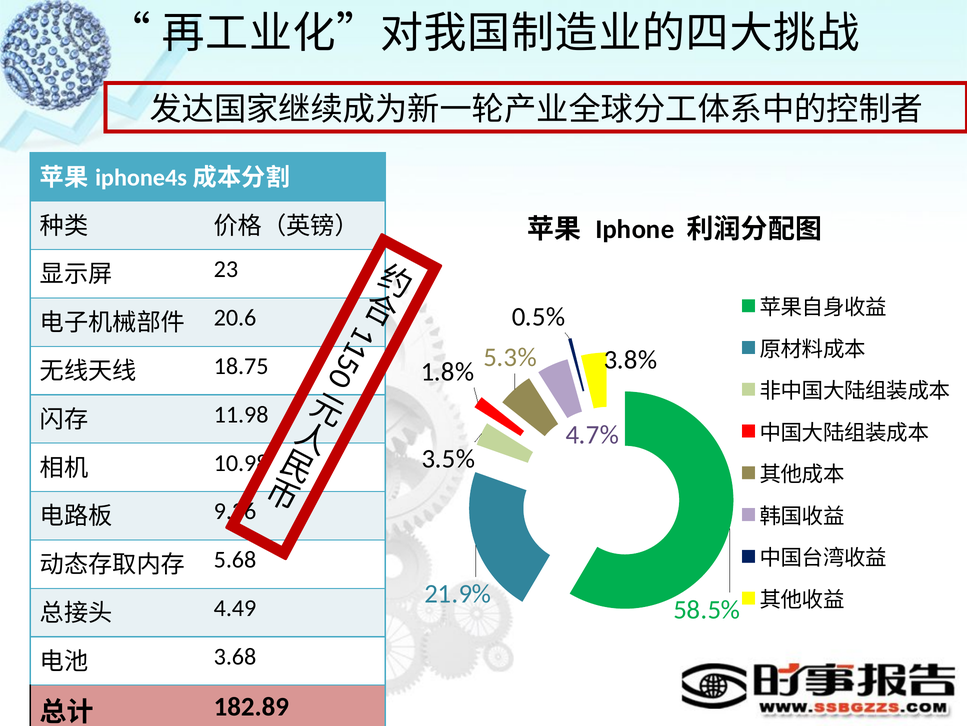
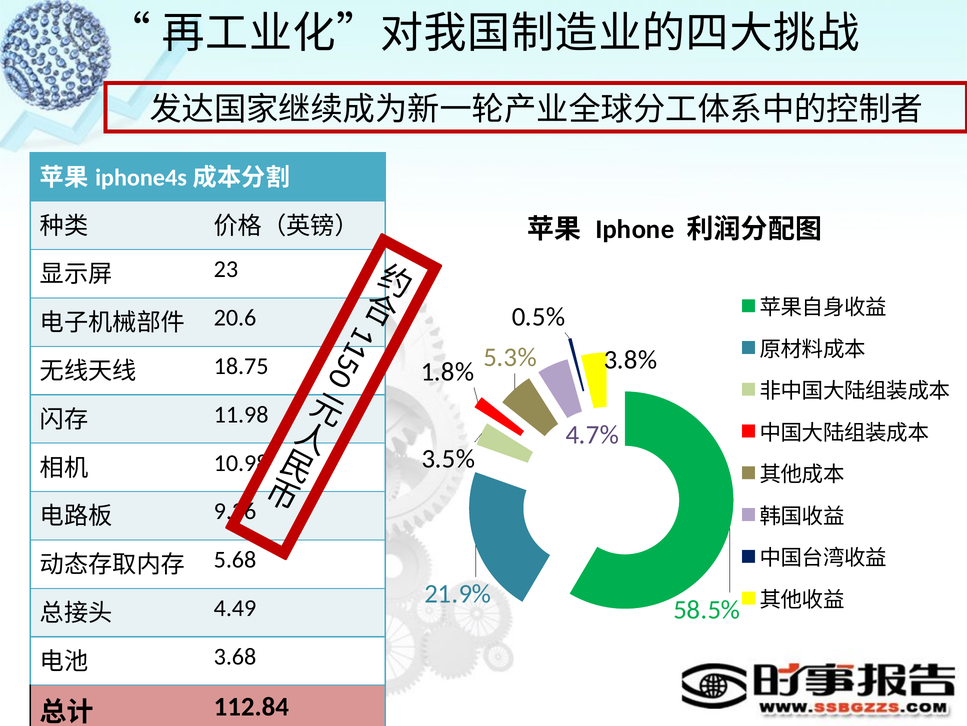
182.89: 182.89 -> 112.84 (251, 706)
